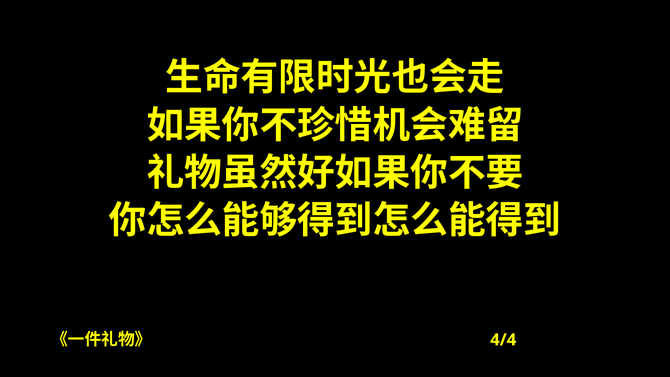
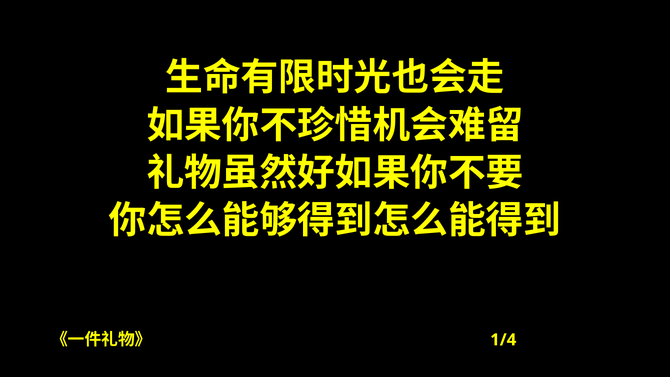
4/4: 4/4 -> 1/4 (503, 340)
